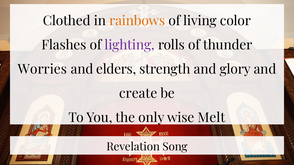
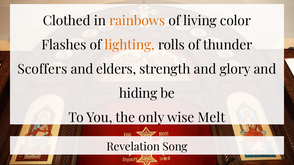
lighting colour: purple -> orange (130, 45)
Worries: Worries -> Scoffers (42, 69)
create: create -> hiding (138, 94)
